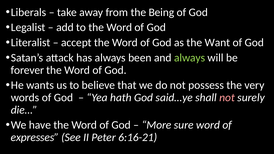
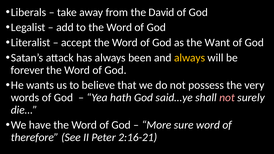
Being: Being -> David (161, 12)
always colour: light green -> yellow (190, 58)
expresses: expresses -> therefore (35, 137)
6:16-21: 6:16-21 -> 2:16-21 (138, 137)
